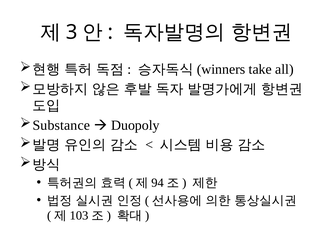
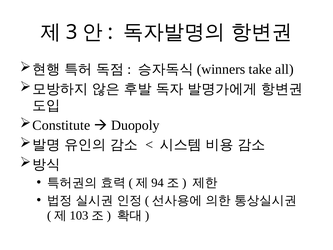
Substance: Substance -> Constitute (61, 125)
